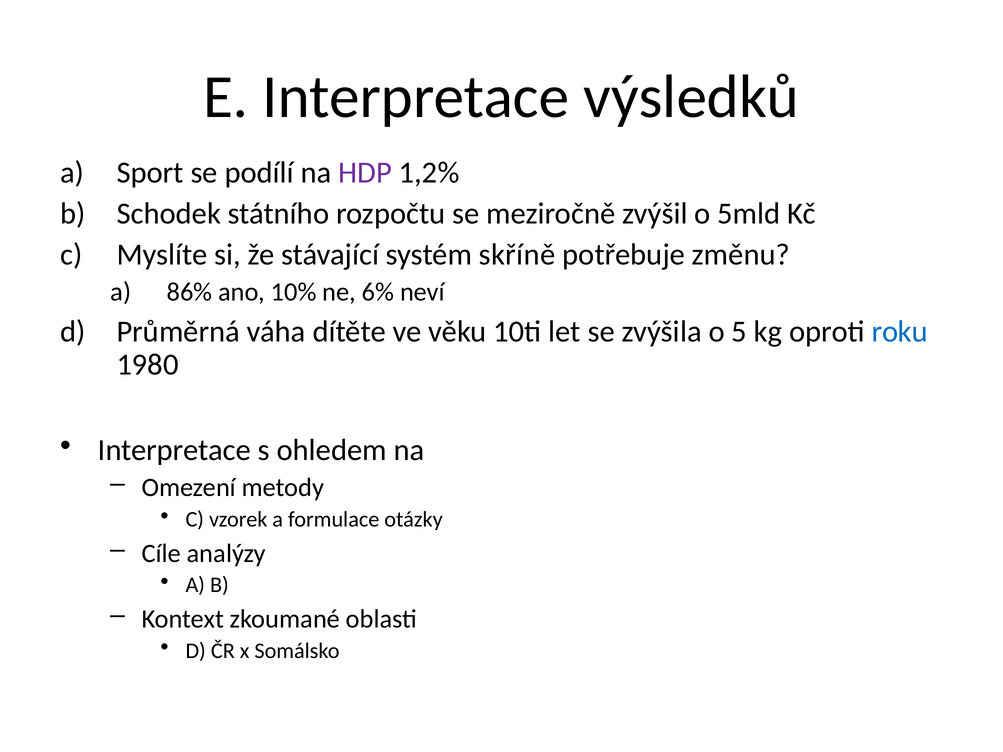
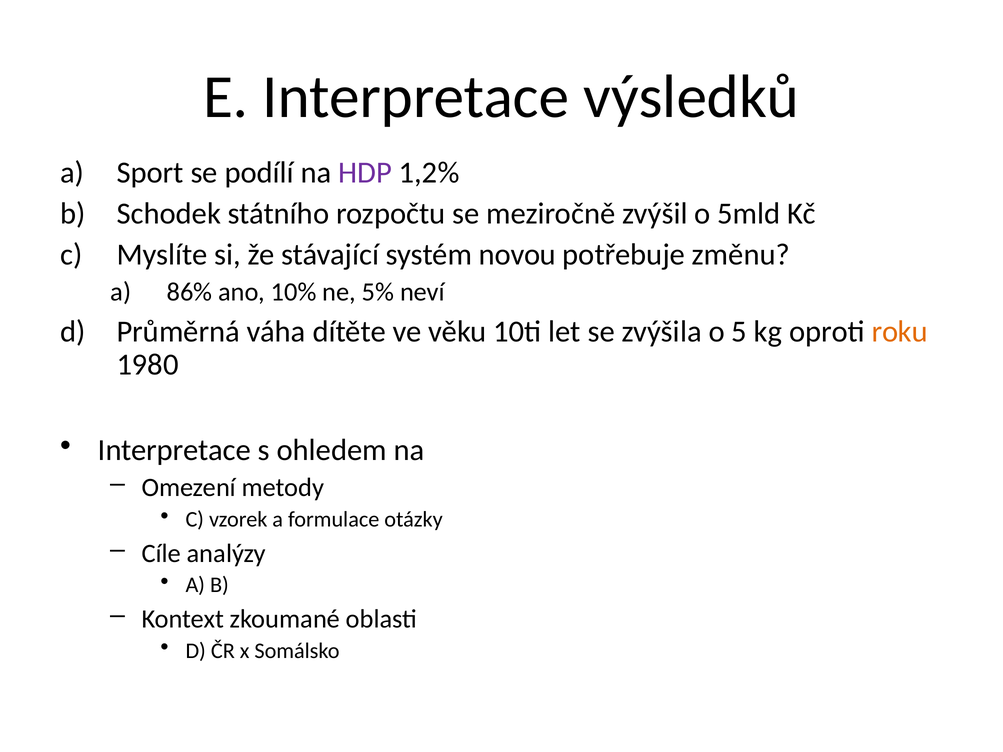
skříně: skříně -> novou (517, 255)
6%: 6% -> 5% (378, 292)
roku colour: blue -> orange (900, 332)
